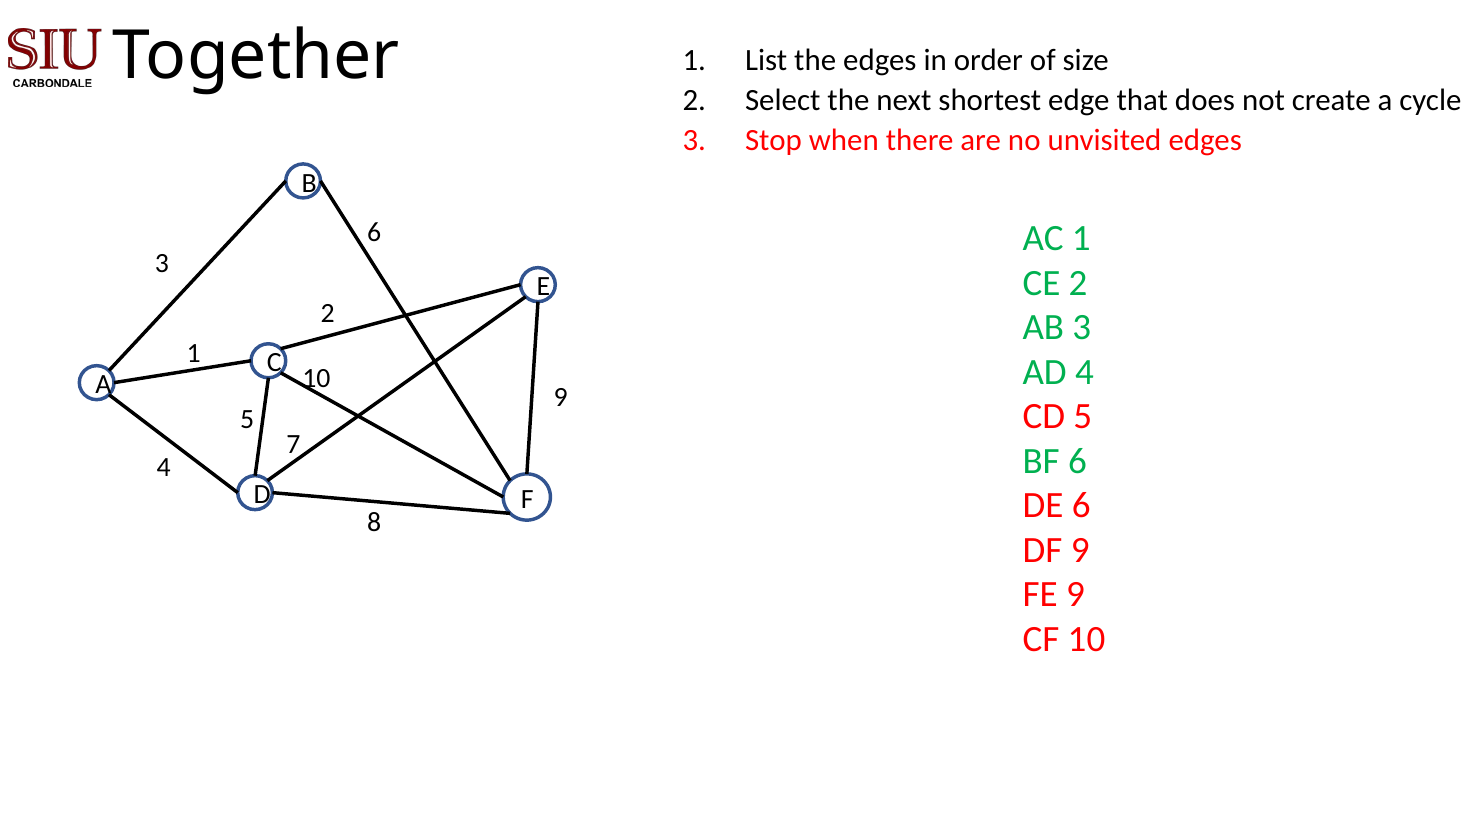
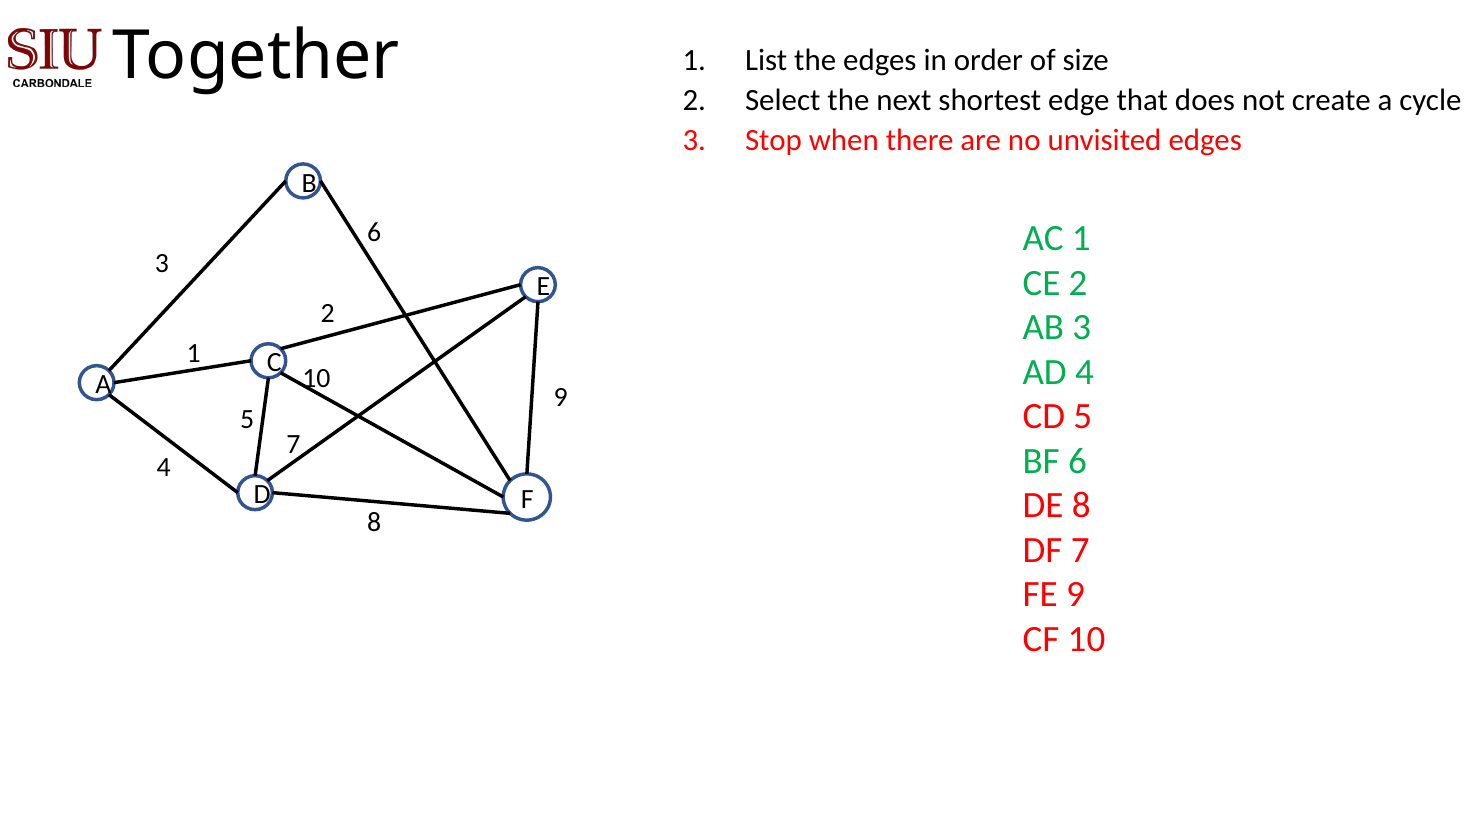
DE 6: 6 -> 8 (1081, 505)
DF 9: 9 -> 7 (1080, 550)
